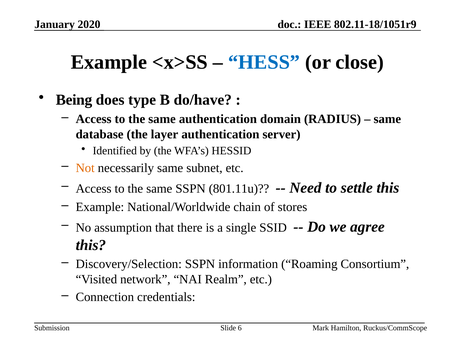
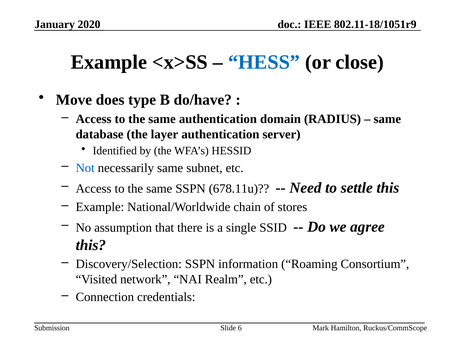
Being: Being -> Move (74, 100)
Not colour: orange -> blue (85, 167)
801.11u: 801.11u -> 678.11u (239, 188)
